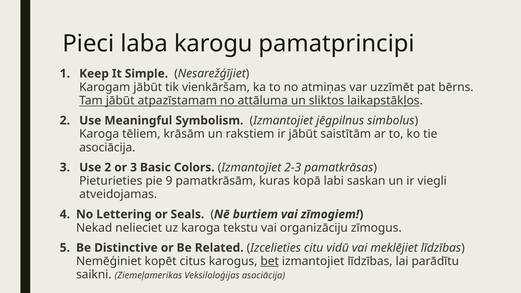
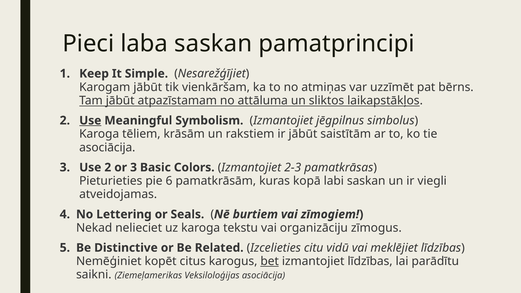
laba karogu: karogu -> saskan (213, 44)
Use underline: none -> present (90, 121)
9: 9 -> 6 (169, 181)
